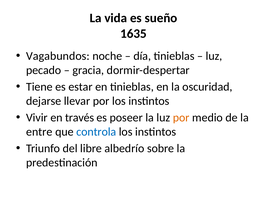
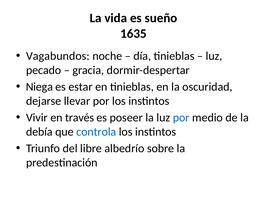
Tiene: Tiene -> Niega (39, 87)
por colour: orange -> blue (181, 118)
entre: entre -> debía (39, 132)
